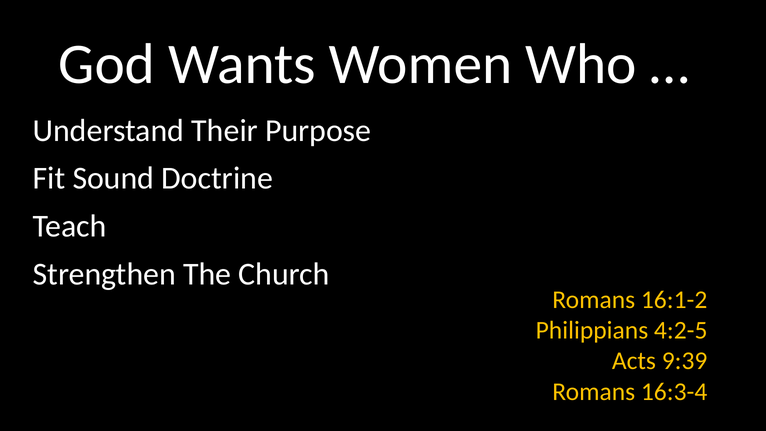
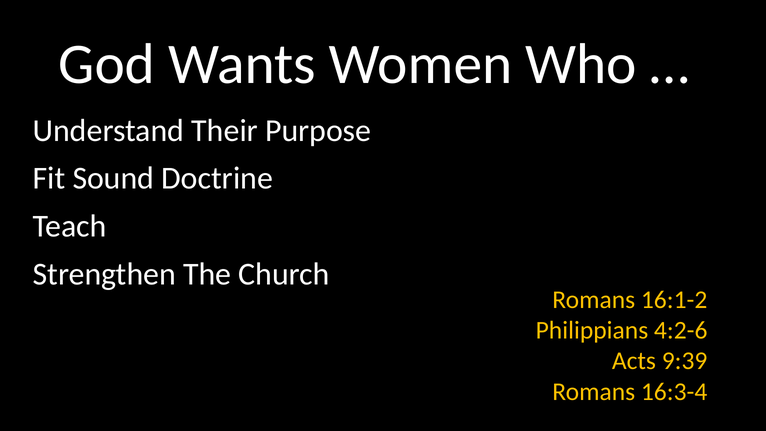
4:2-5: 4:2-5 -> 4:2-6 (681, 330)
